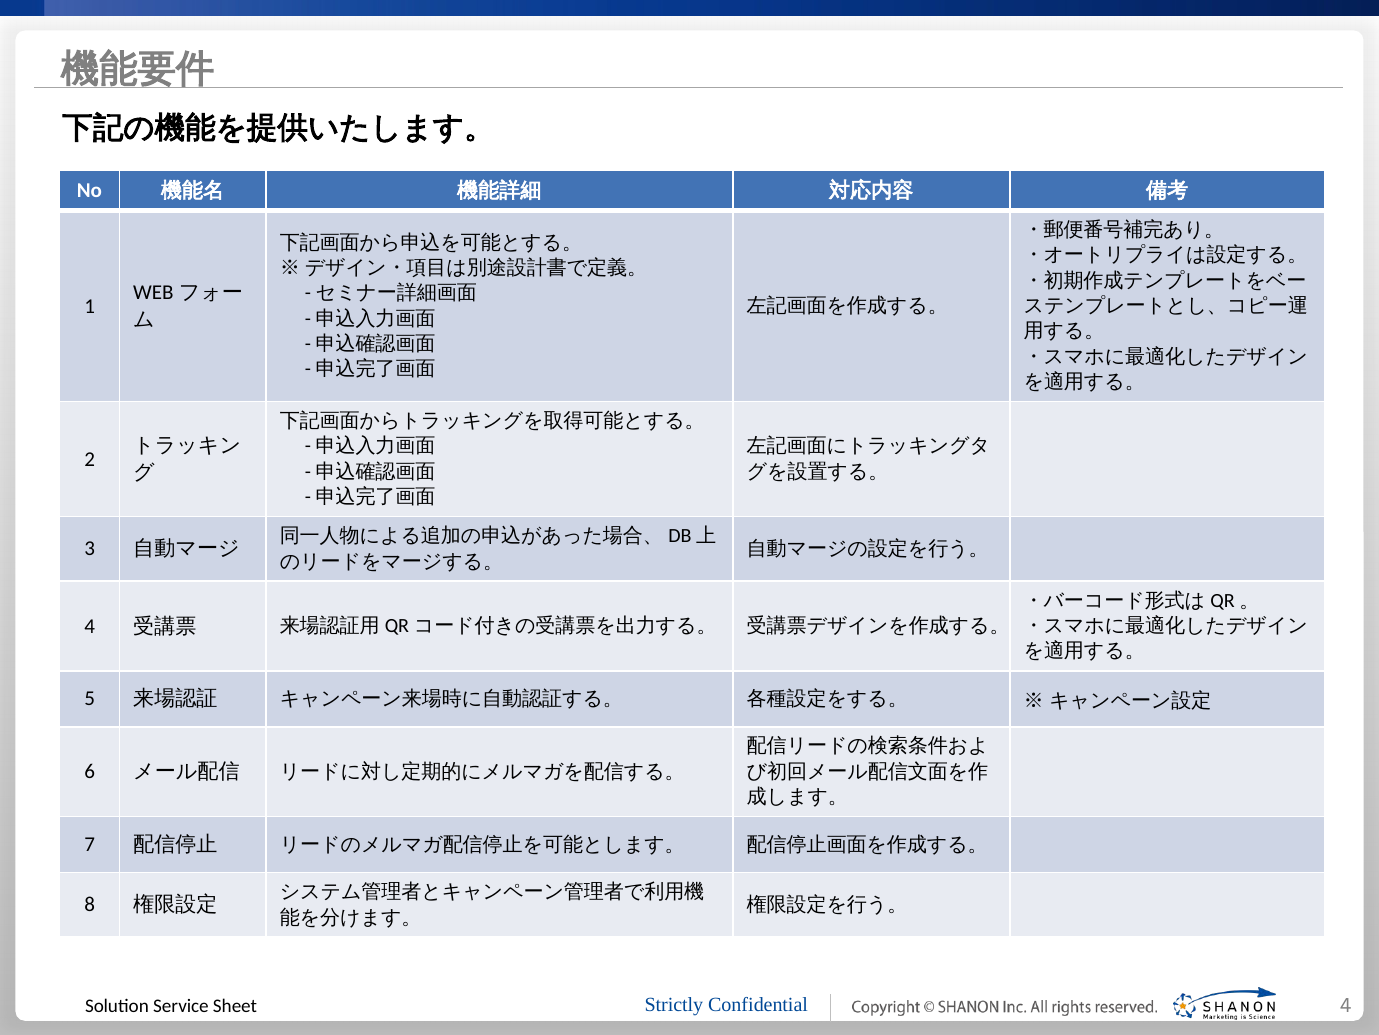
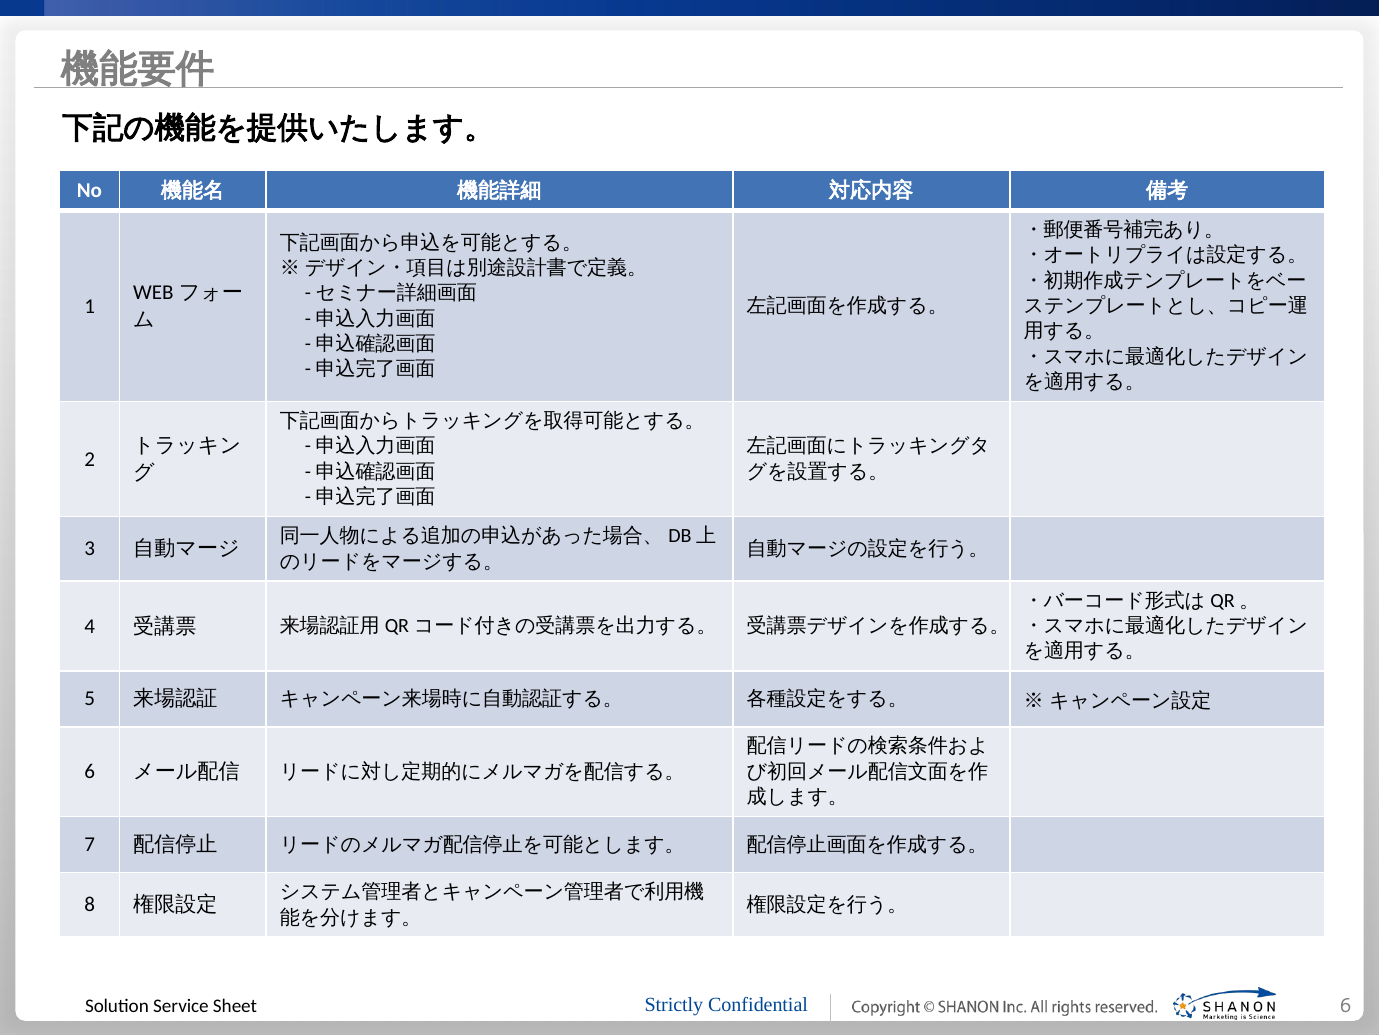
4: 4 -> 6 (1346, 1005)
